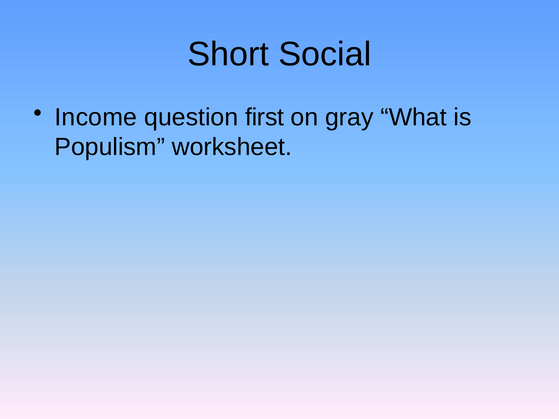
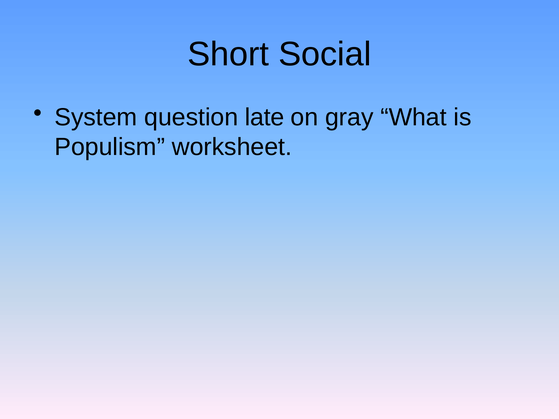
Income: Income -> System (96, 117)
first: first -> late (265, 117)
